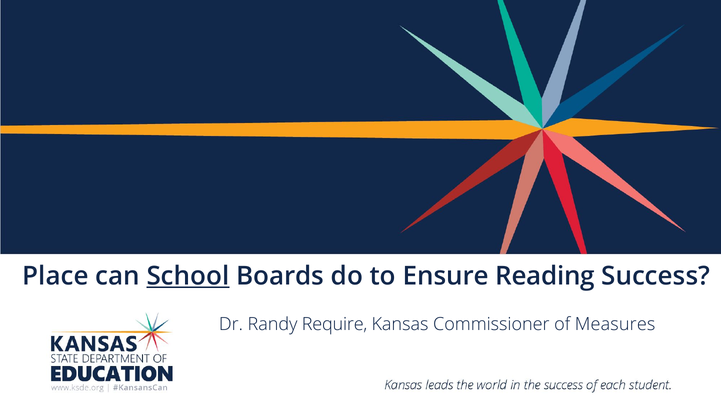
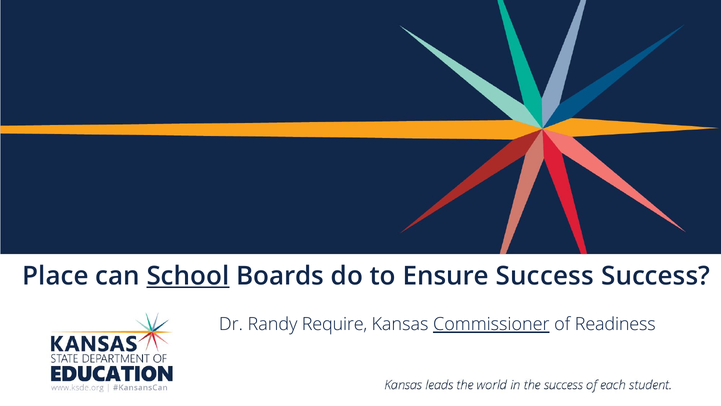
Ensure Reading: Reading -> Success (545, 276)
Commissioner underline: none -> present (491, 324)
Measures: Measures -> Readiness (615, 324)
